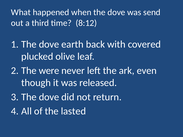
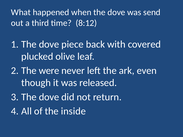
earth: earth -> piece (72, 44)
lasted: lasted -> inside (73, 111)
